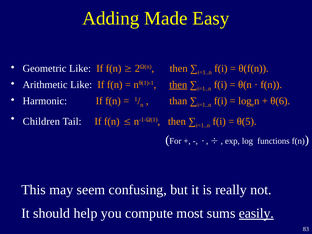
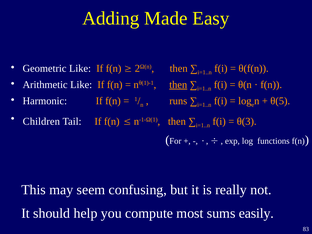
than: than -> runs (178, 101)
θ(6: θ(6 -> θ(5 (280, 101)
θ(5: θ(5 -> θ(3 (247, 121)
easily underline: present -> none (256, 213)
